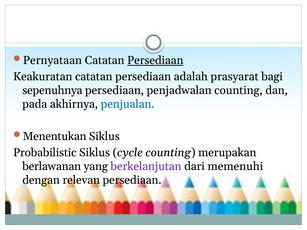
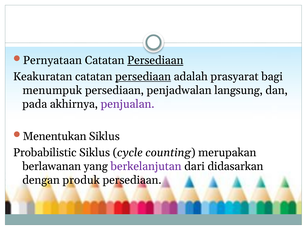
persediaan underline: none -> present (143, 77)
sepenuhnya: sepenuhnya -> menumpuk (52, 90)
penjadwalan counting: counting -> langsung (239, 90)
penjualan colour: blue -> purple (128, 104)
memenuhi: memenuhi -> didasarkan (235, 167)
relevan: relevan -> produk (81, 180)
